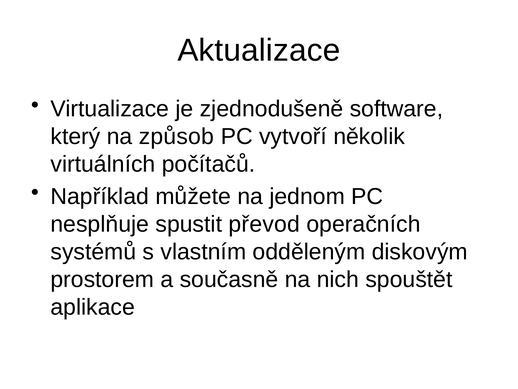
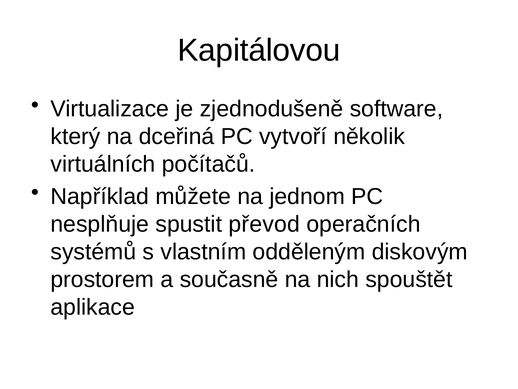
Aktualizace: Aktualizace -> Kapitálovou (259, 50)
způsob: způsob -> dceřiná (177, 136)
